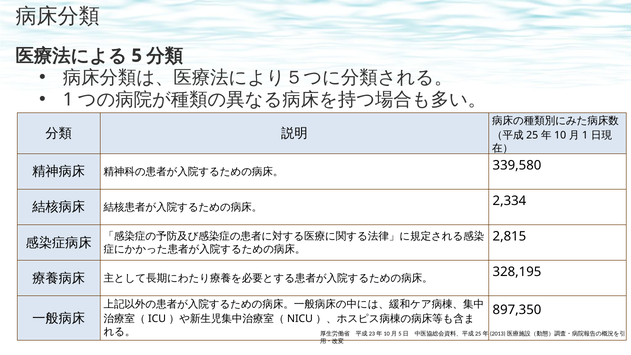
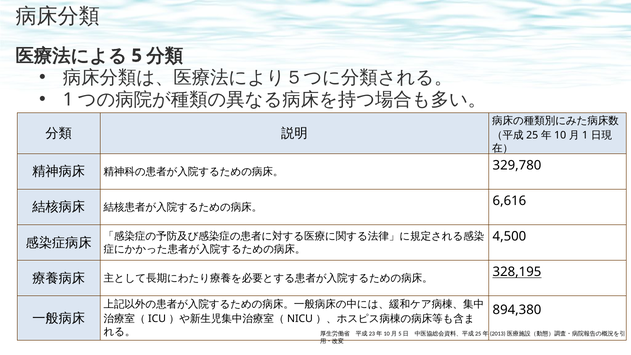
339,580: 339,580 -> 329,780 (517, 166)
2,334: 2,334 -> 6,616 (509, 201)
2,815: 2,815 -> 4,500 (509, 237)
328,195 underline: none -> present (517, 272)
897,350: 897,350 -> 894,380 (517, 310)
